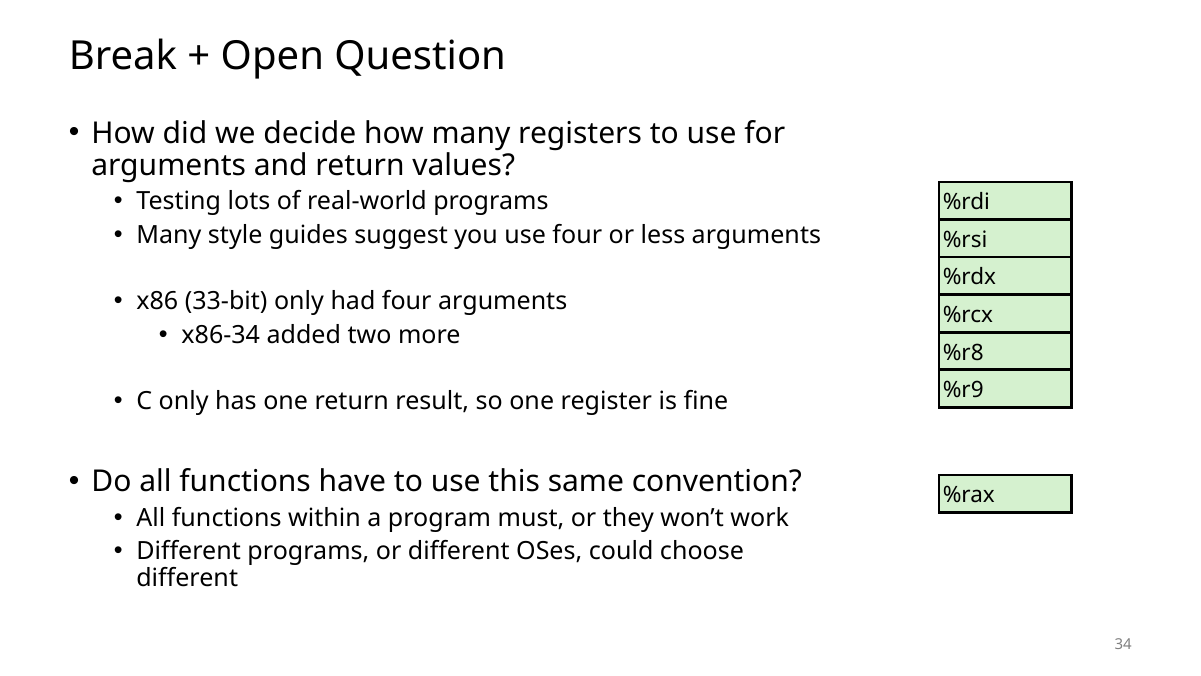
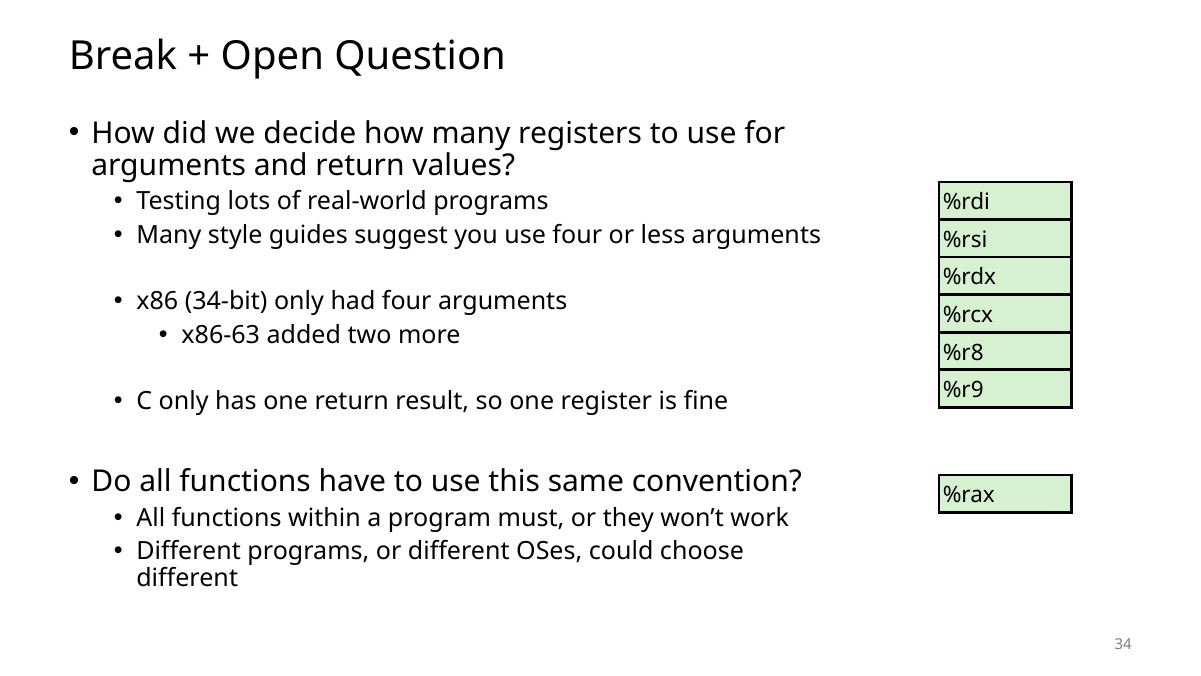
33-bit: 33-bit -> 34-bit (226, 301)
x86-34: x86-34 -> x86-63 (221, 335)
